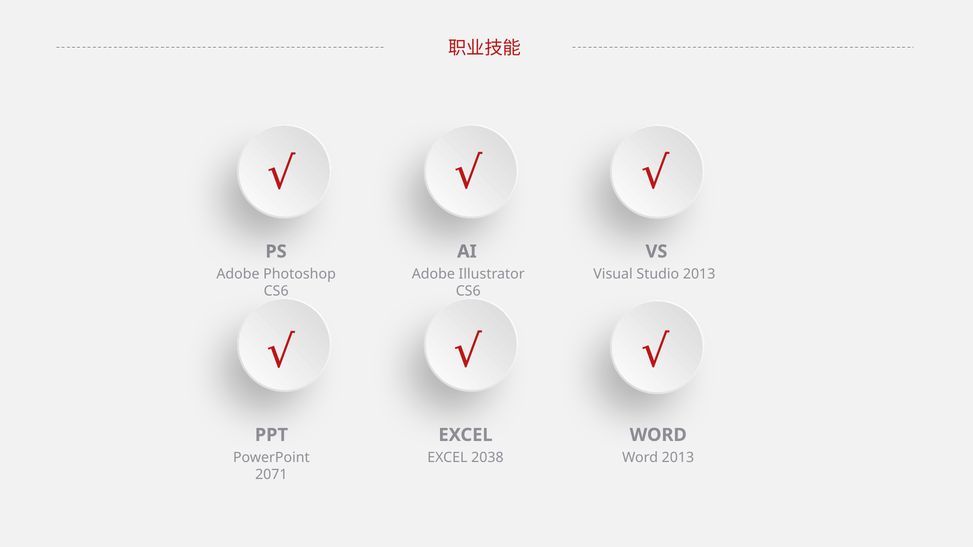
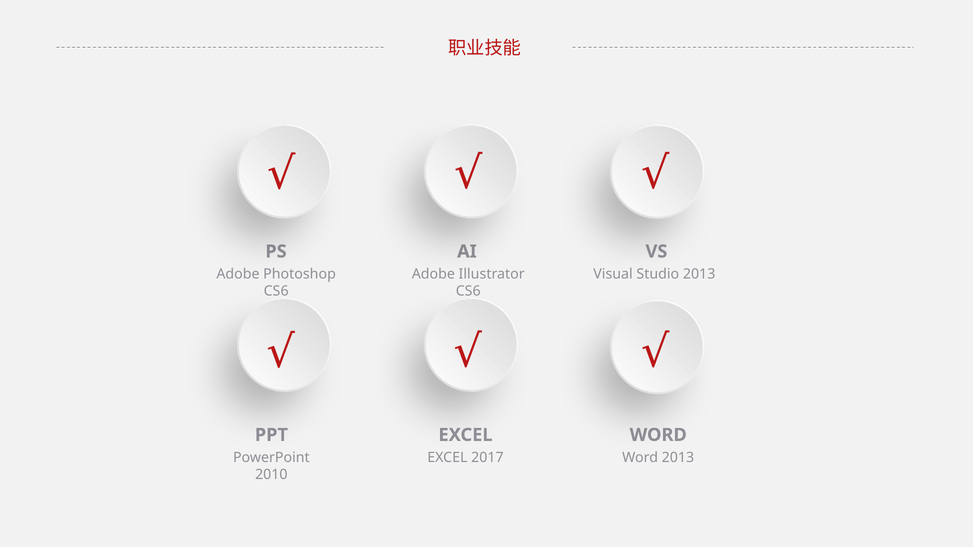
2038: 2038 -> 2017 (487, 458)
2071: 2071 -> 2010 (271, 475)
